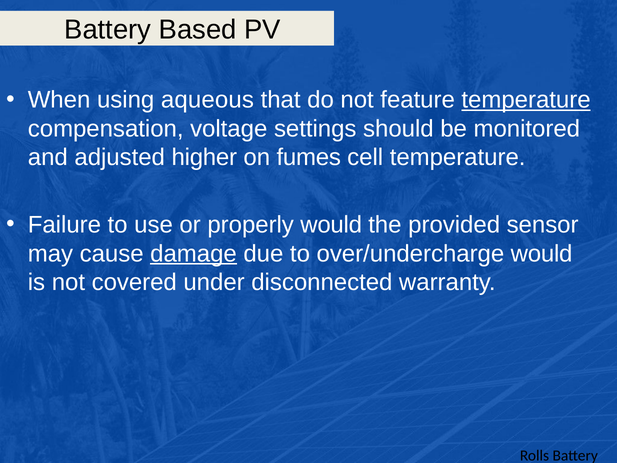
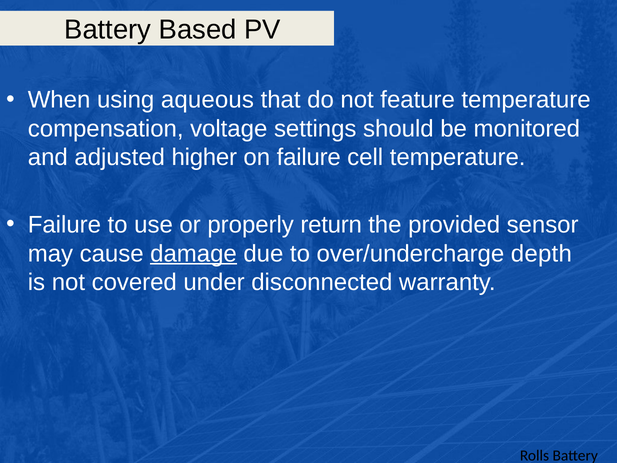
temperature underline: present -> none (526, 100)
on fumes: fumes -> failure (309, 157)
properly would: would -> return (331, 225)
over/undercharge would: would -> depth (541, 254)
